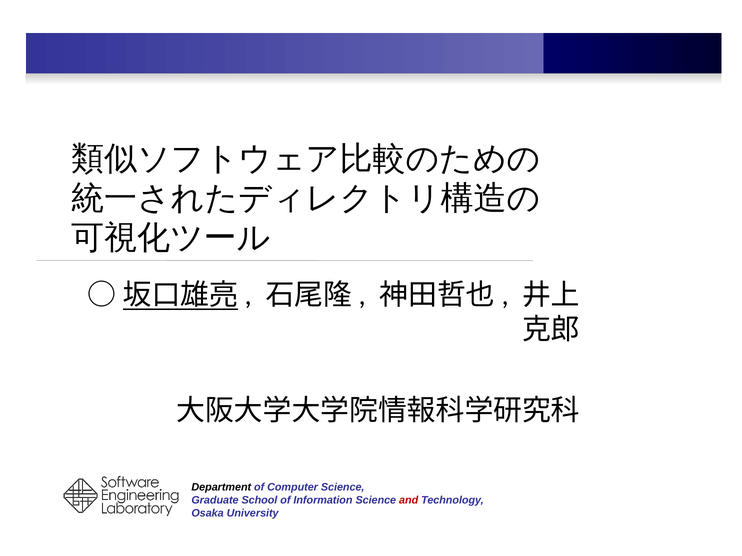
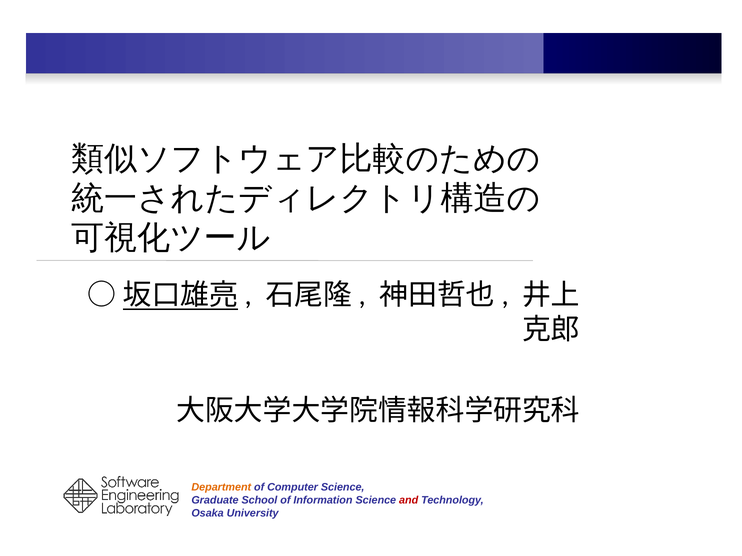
Department colour: black -> orange (221, 488)
